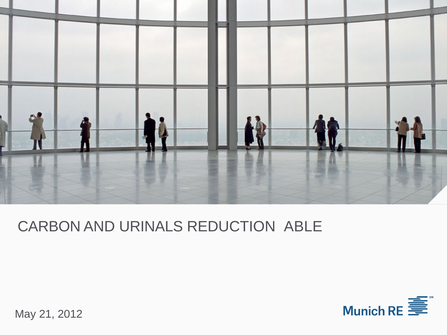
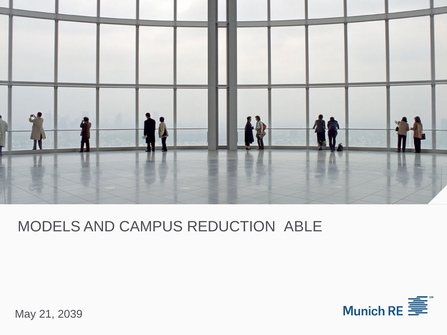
CARBON: CARBON -> MODELS (49, 227)
URINALS: URINALS -> CAMPUS (151, 227)
2012: 2012 -> 2039 (70, 314)
